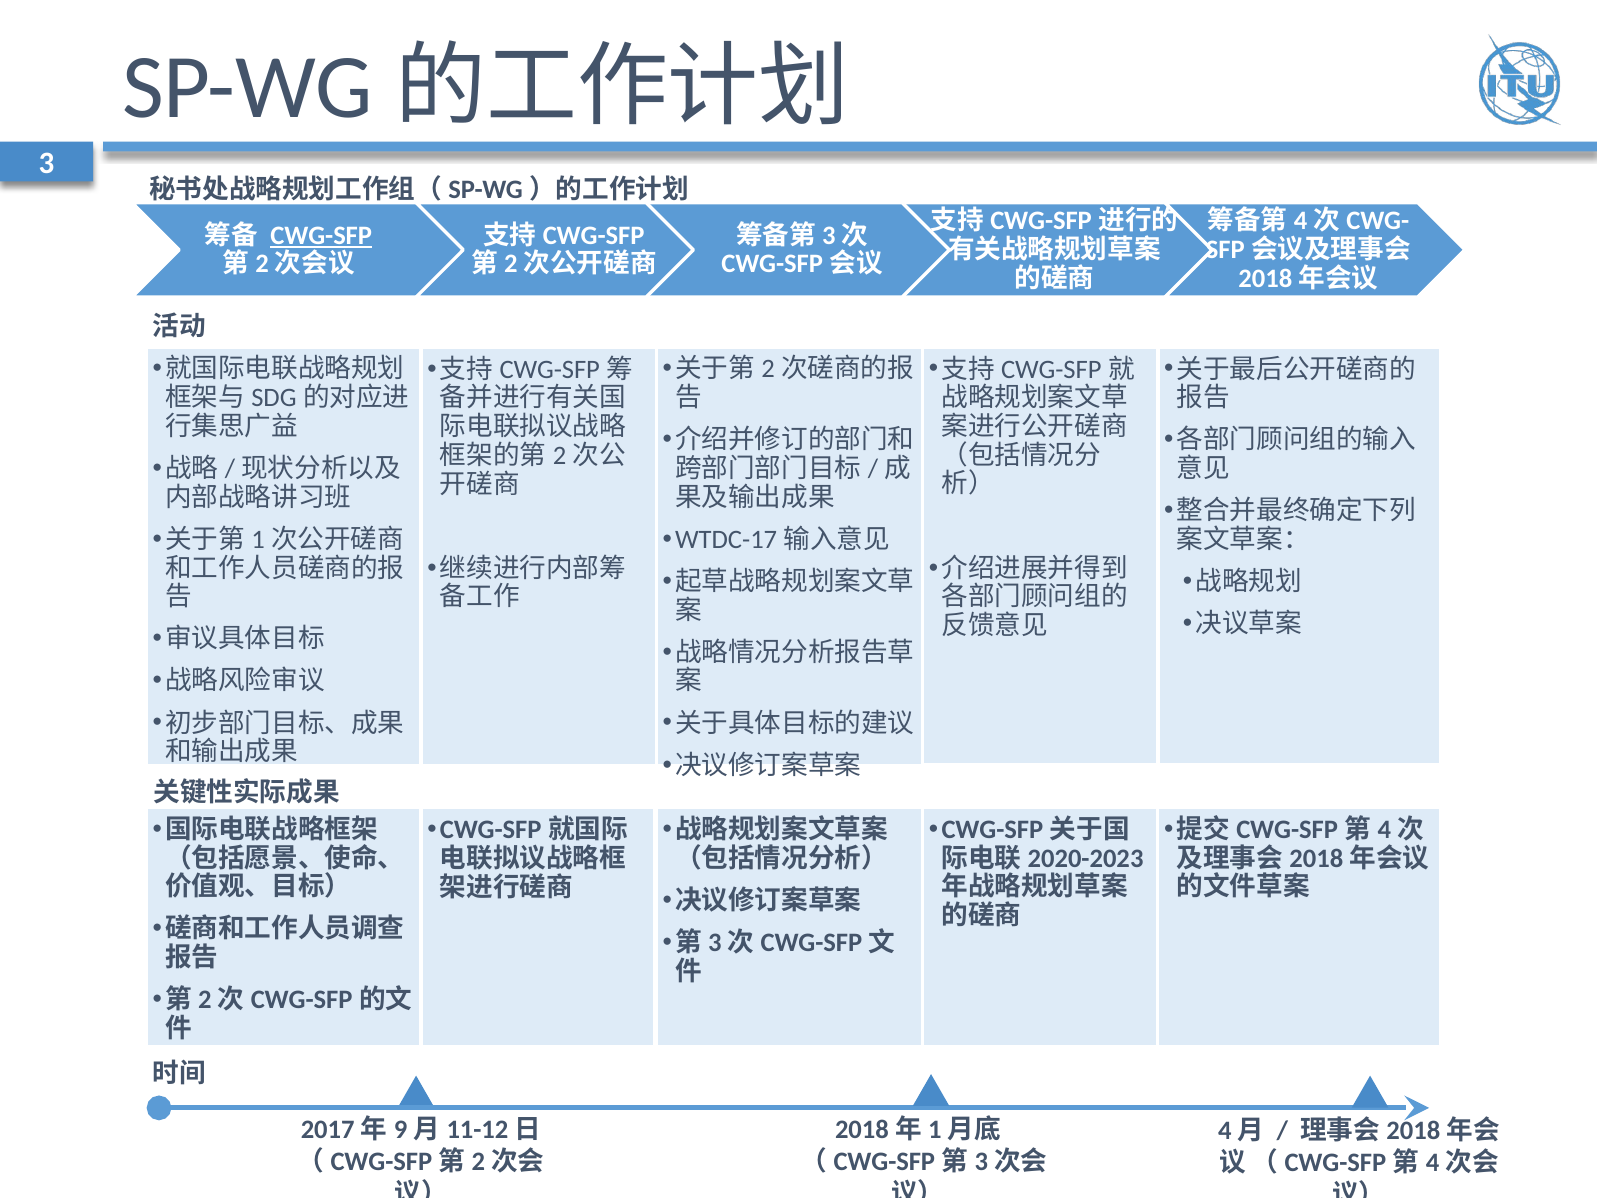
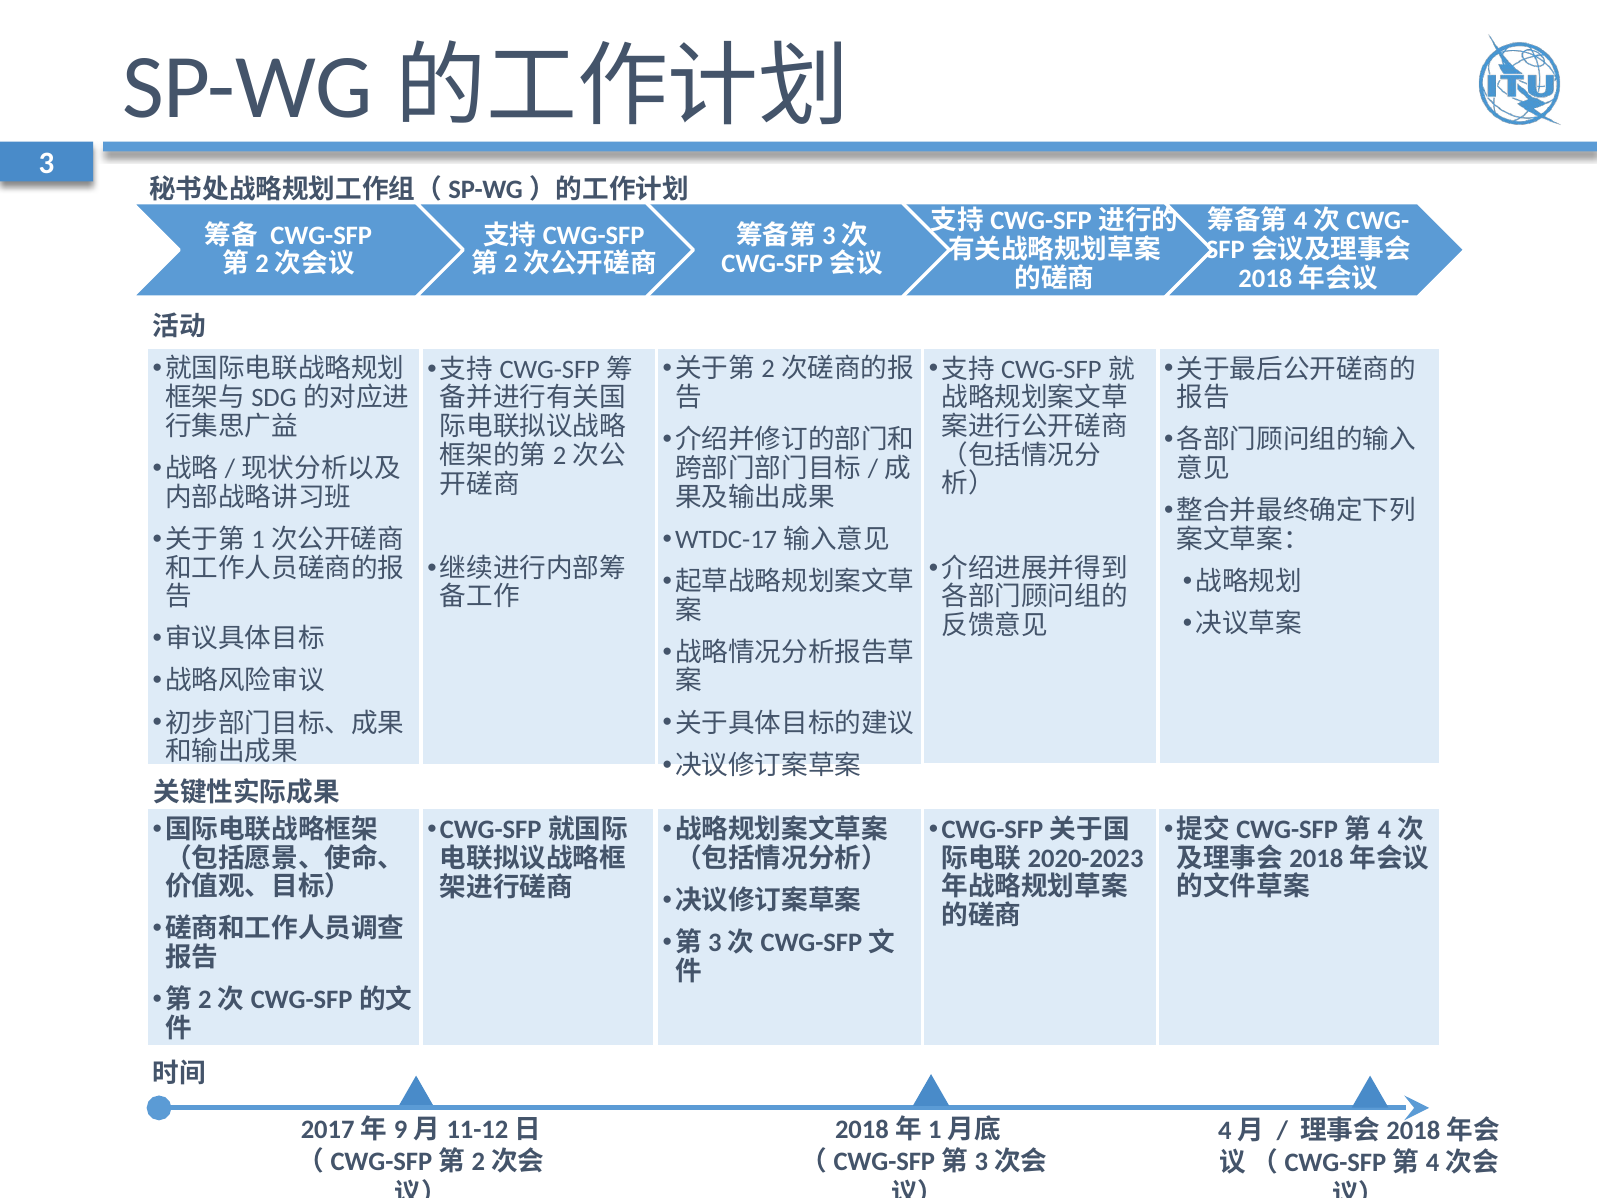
CWG-SFP underline: present -> none (321, 235)
